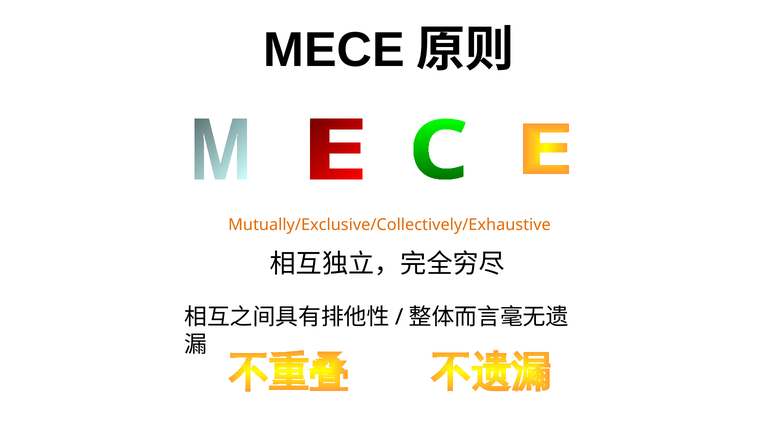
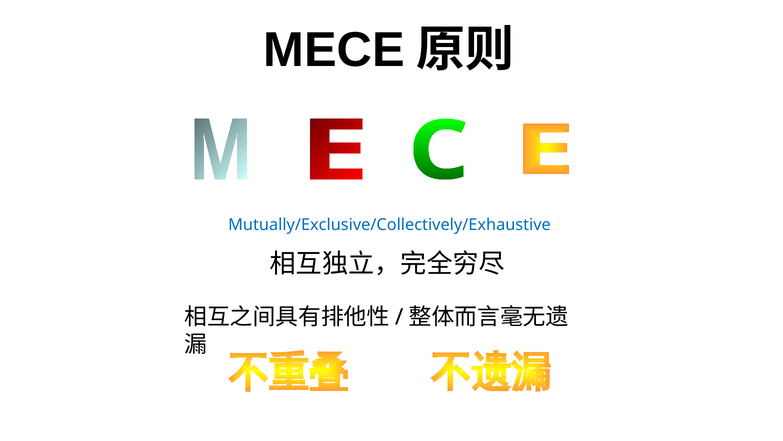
Mutually/Exclusive/Collectively/Exhaustive colour: orange -> blue (389, 225)
